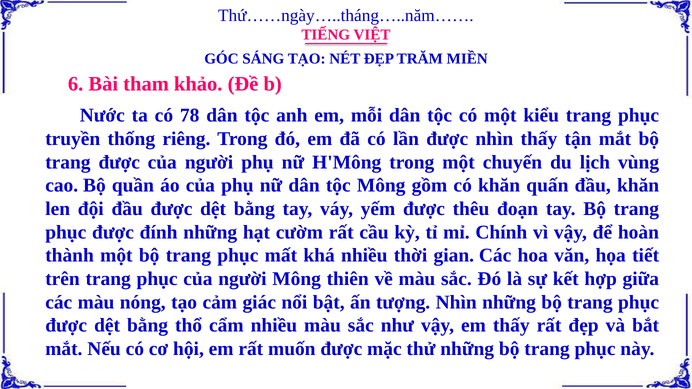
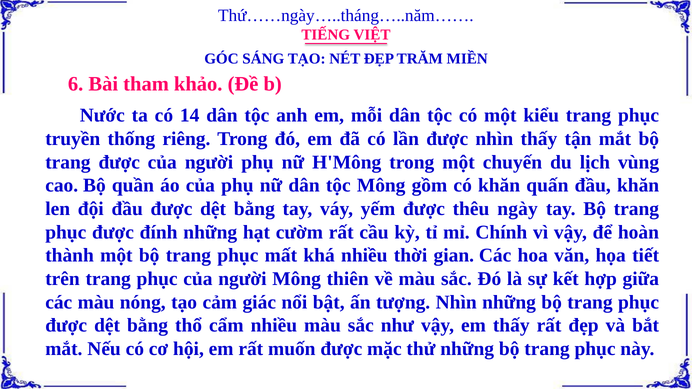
78: 78 -> 14 (190, 115)
đoạn: đoạn -> ngày (518, 209)
